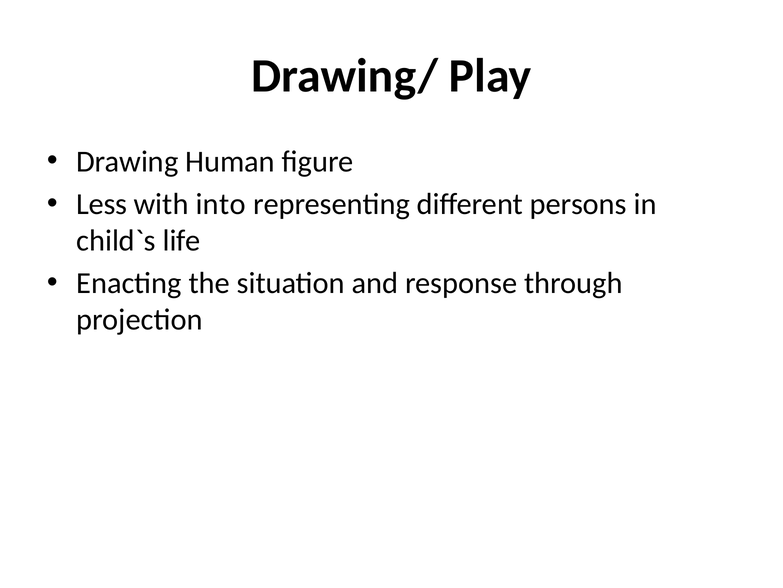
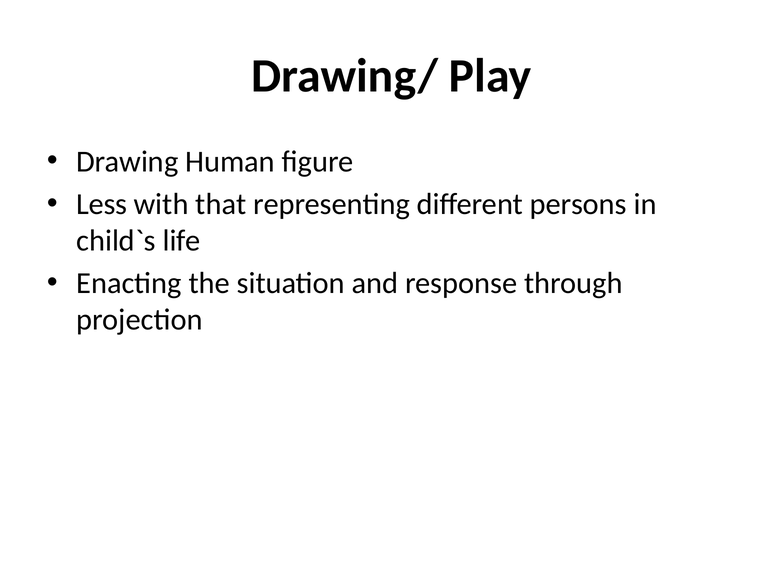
into: into -> that (221, 204)
